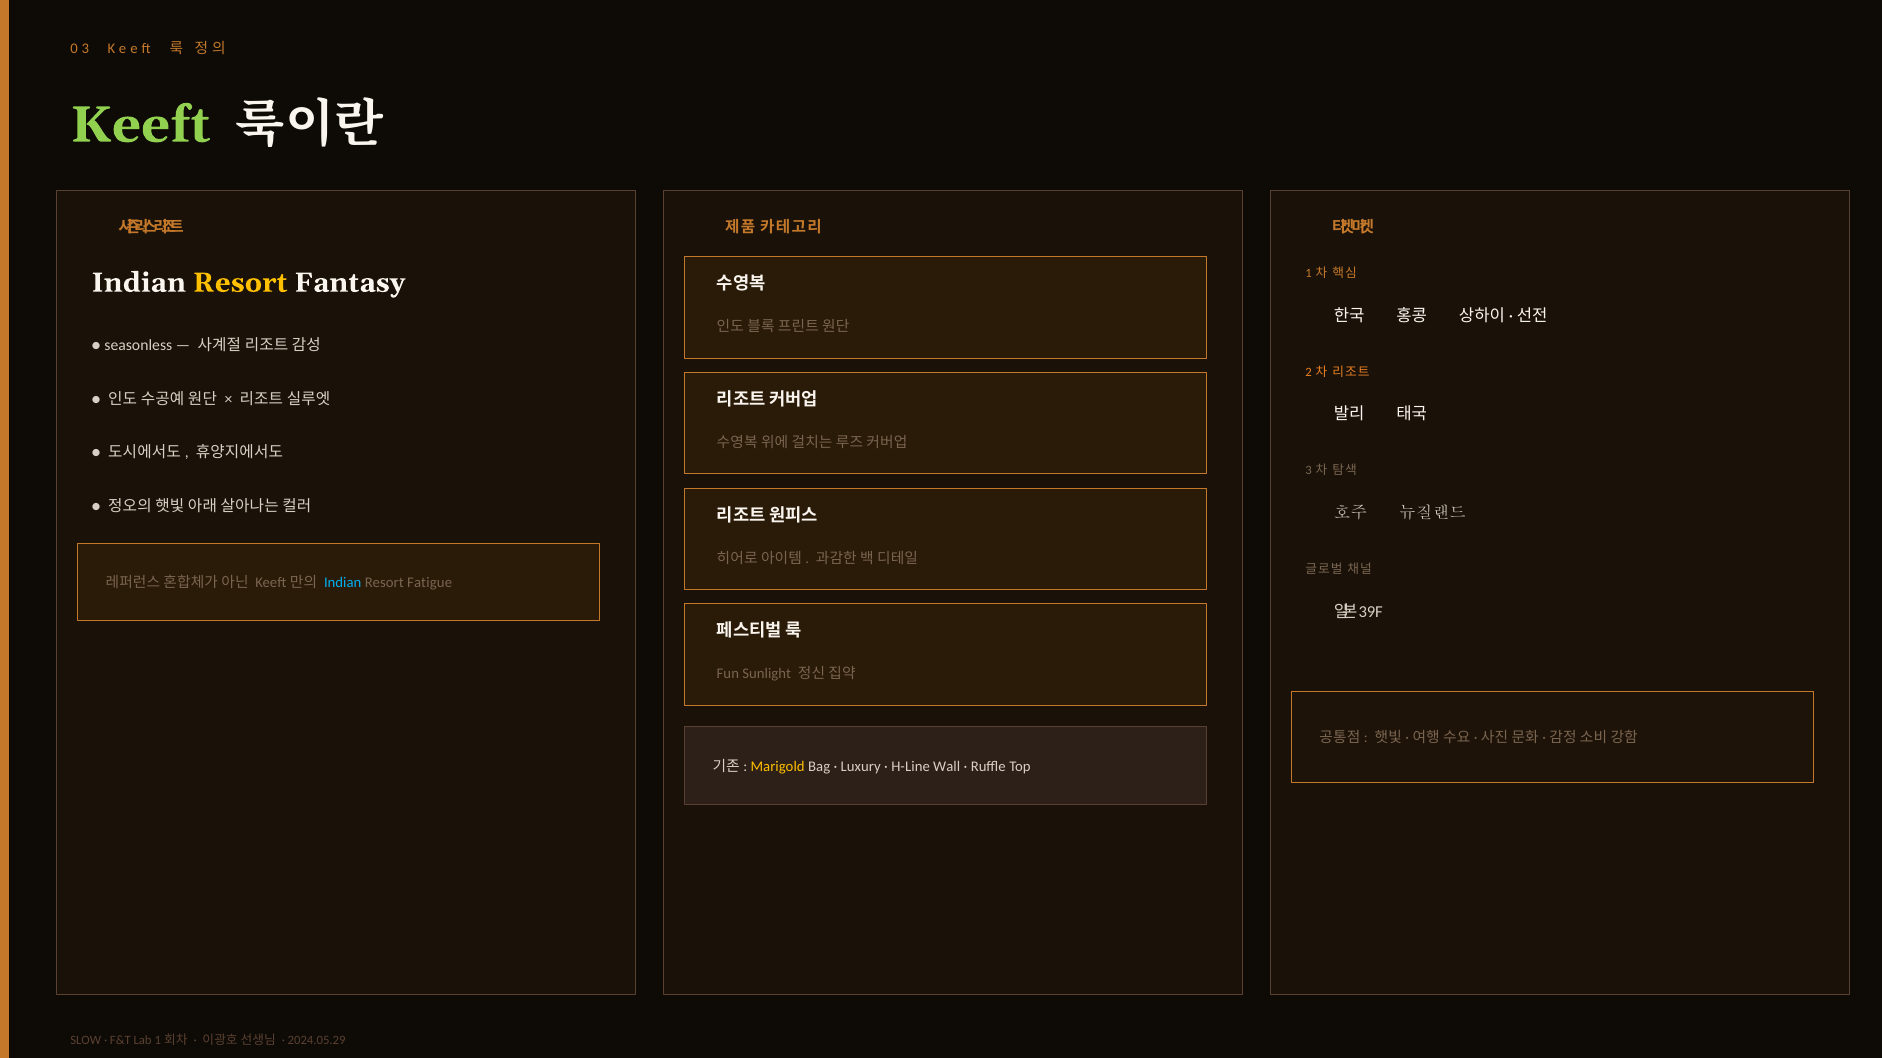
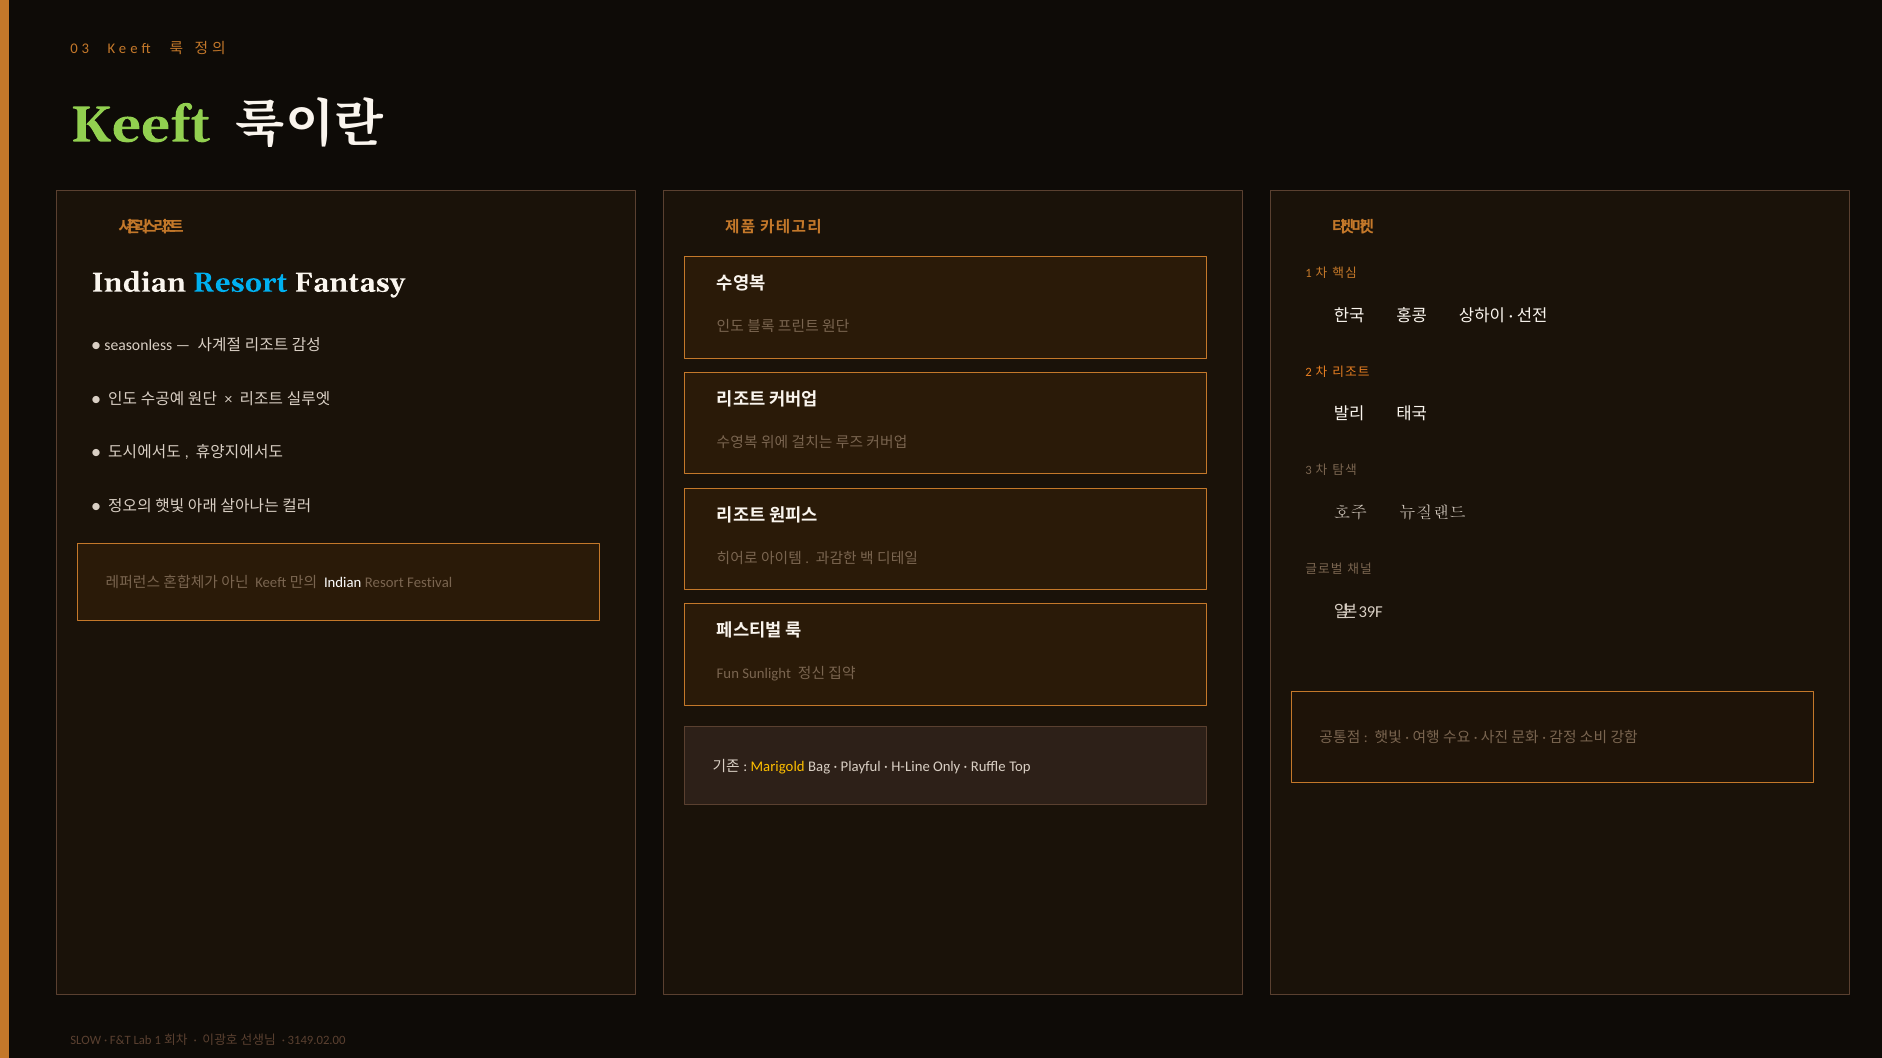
Resort colour: yellow -> light blue (240, 283)
Indian colour: light blue -> white (343, 583)
Fatigue: Fatigue -> Festival (430, 583)
Luxury: Luxury -> Playful (861, 767)
Wall: Wall -> Only (947, 767)
2024.05.29: 2024.05.29 -> 3149.02.00 (317, 1041)
